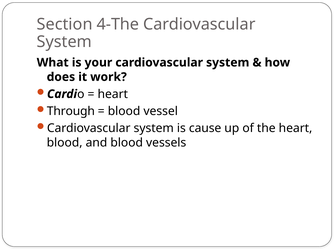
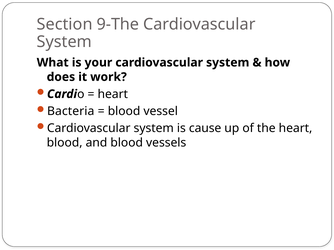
4-The: 4-The -> 9-The (118, 24)
Through: Through -> Bacteria (71, 111)
